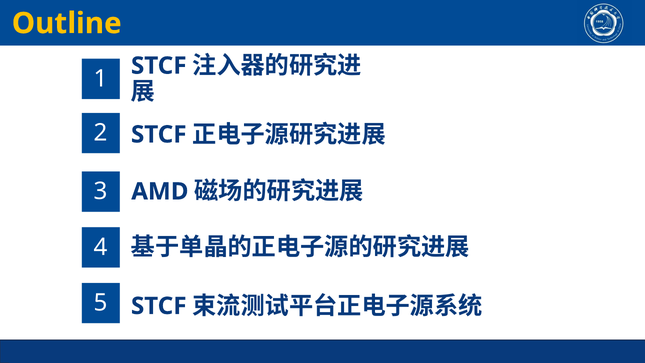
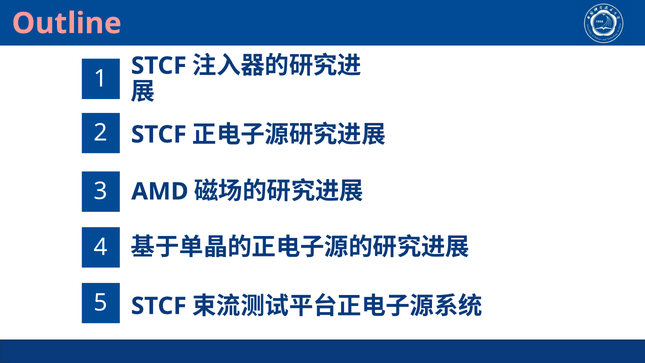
Outline colour: yellow -> pink (67, 23)
